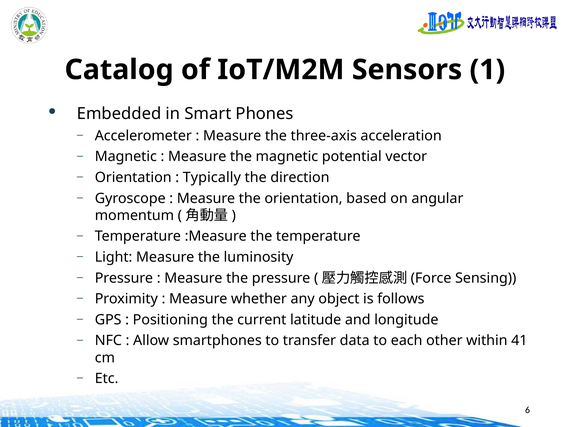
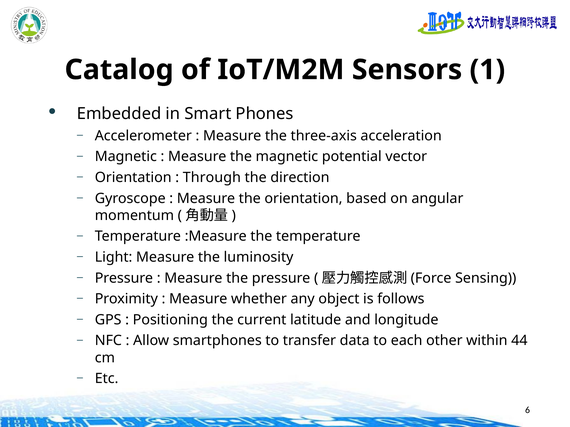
Typically: Typically -> Through (212, 178)
41: 41 -> 44 (519, 341)
